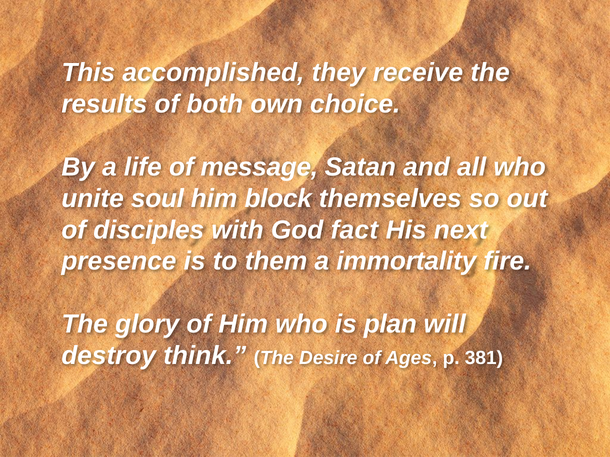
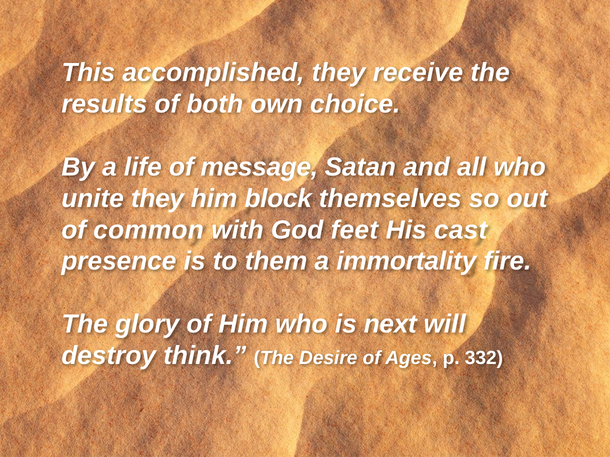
unite soul: soul -> they (157, 199)
disciples: disciples -> common (149, 230)
fact: fact -> feet (354, 230)
next: next -> cast (461, 230)
plan: plan -> next (390, 324)
381: 381 -> 332 (484, 358)
